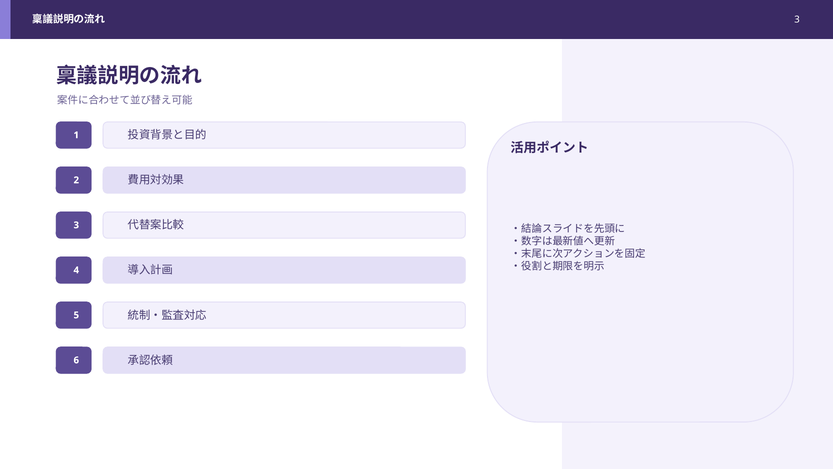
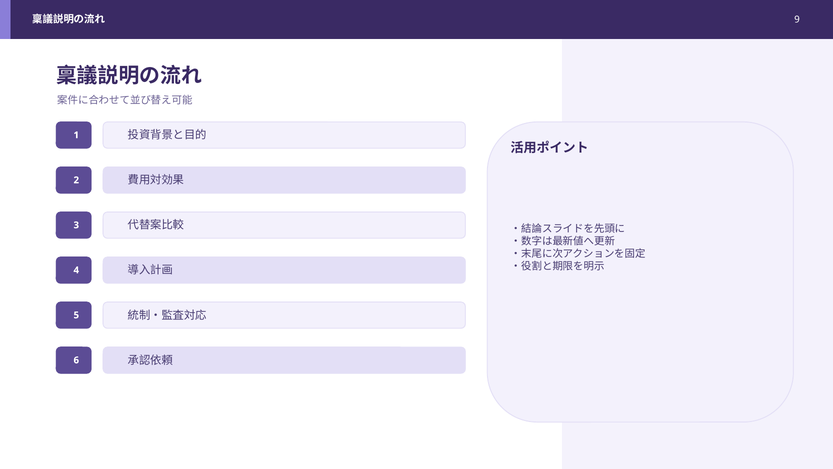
3: 3 -> 9 (797, 19)
